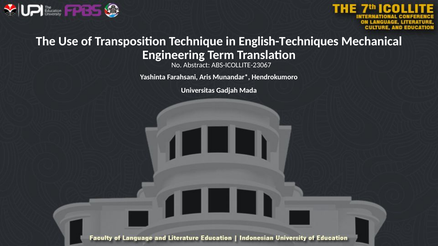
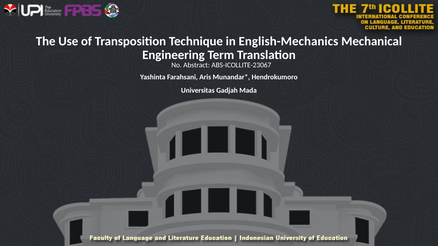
English-Techniques: English-Techniques -> English-Mechanics (288, 41)
